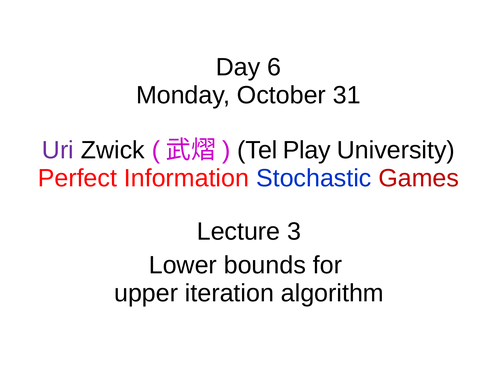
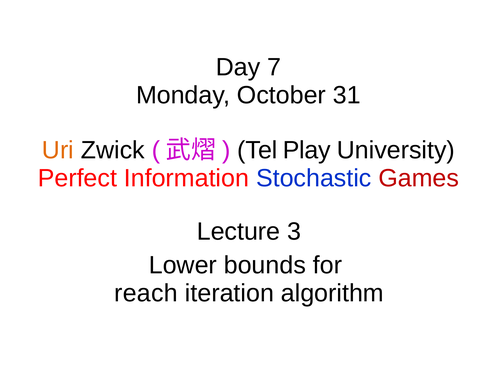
6: 6 -> 7 (274, 67)
Uri colour: purple -> orange (58, 150)
upper: upper -> reach (146, 293)
